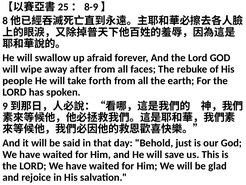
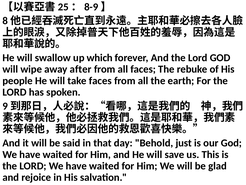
afraid: afraid -> which (100, 58)
take forth: forth -> faces (100, 80)
